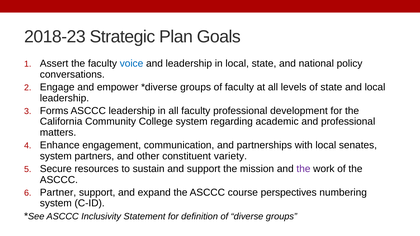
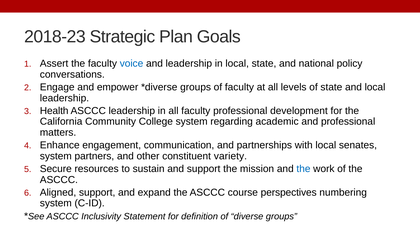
Forms: Forms -> Health (54, 111)
the colour: purple -> blue (303, 169)
Partner: Partner -> Aligned (58, 193)
